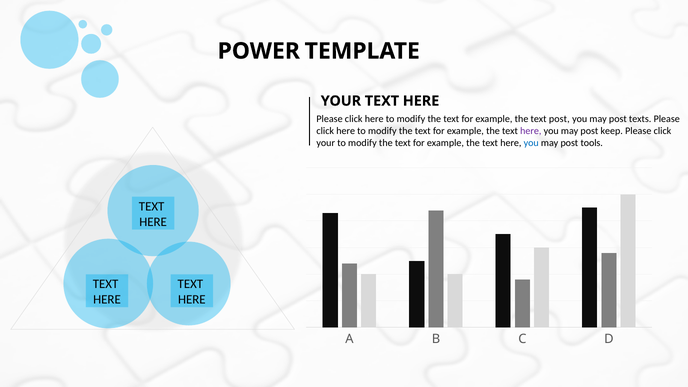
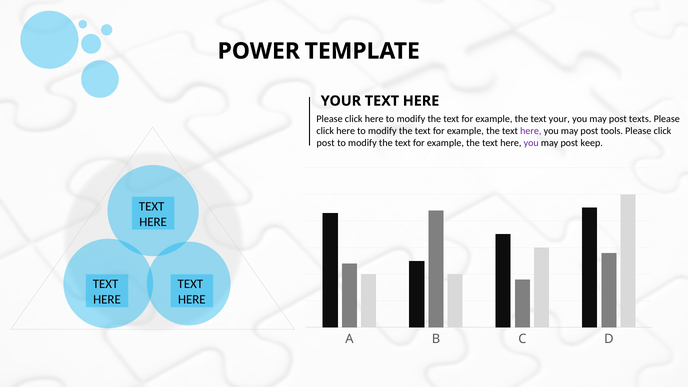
text post: post -> your (559, 119)
keep: keep -> tools (612, 131)
your: your -> post (326, 143)
you colour: blue -> purple (531, 143)
tools: tools -> keep (592, 143)
